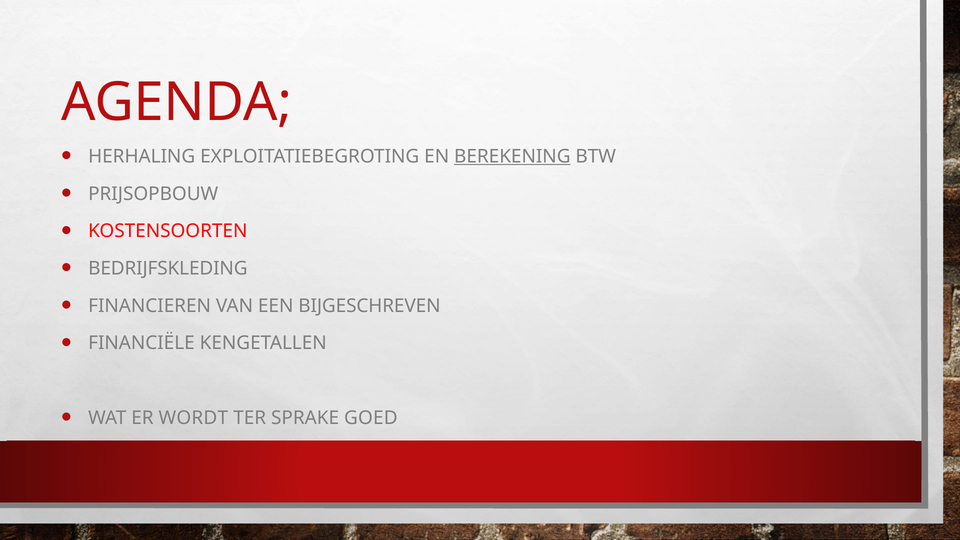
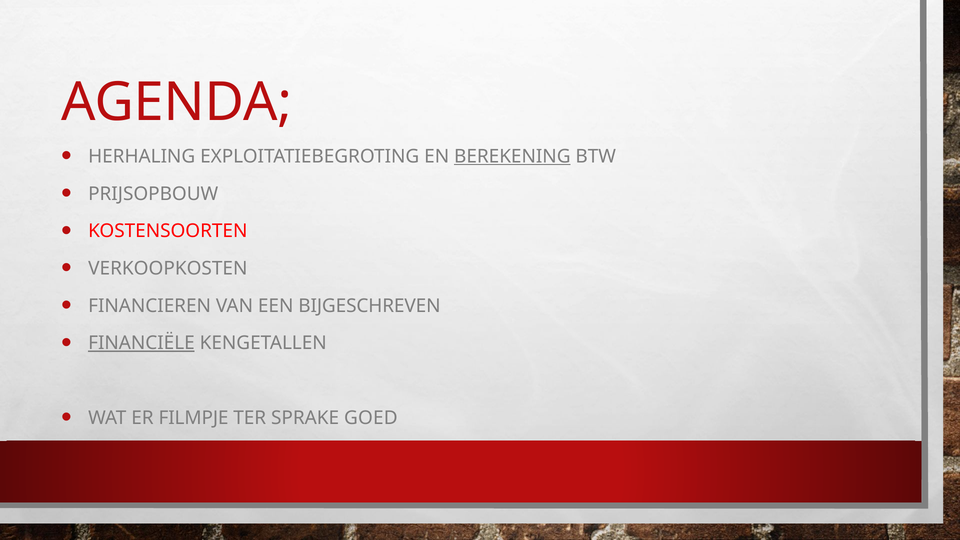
BEDRIJFSKLEDING: BEDRIJFSKLEDING -> VERKOOPKOSTEN (168, 268)
FINANCIËLE underline: none -> present (141, 343)
WORDT: WORDT -> FILMPJE (194, 418)
